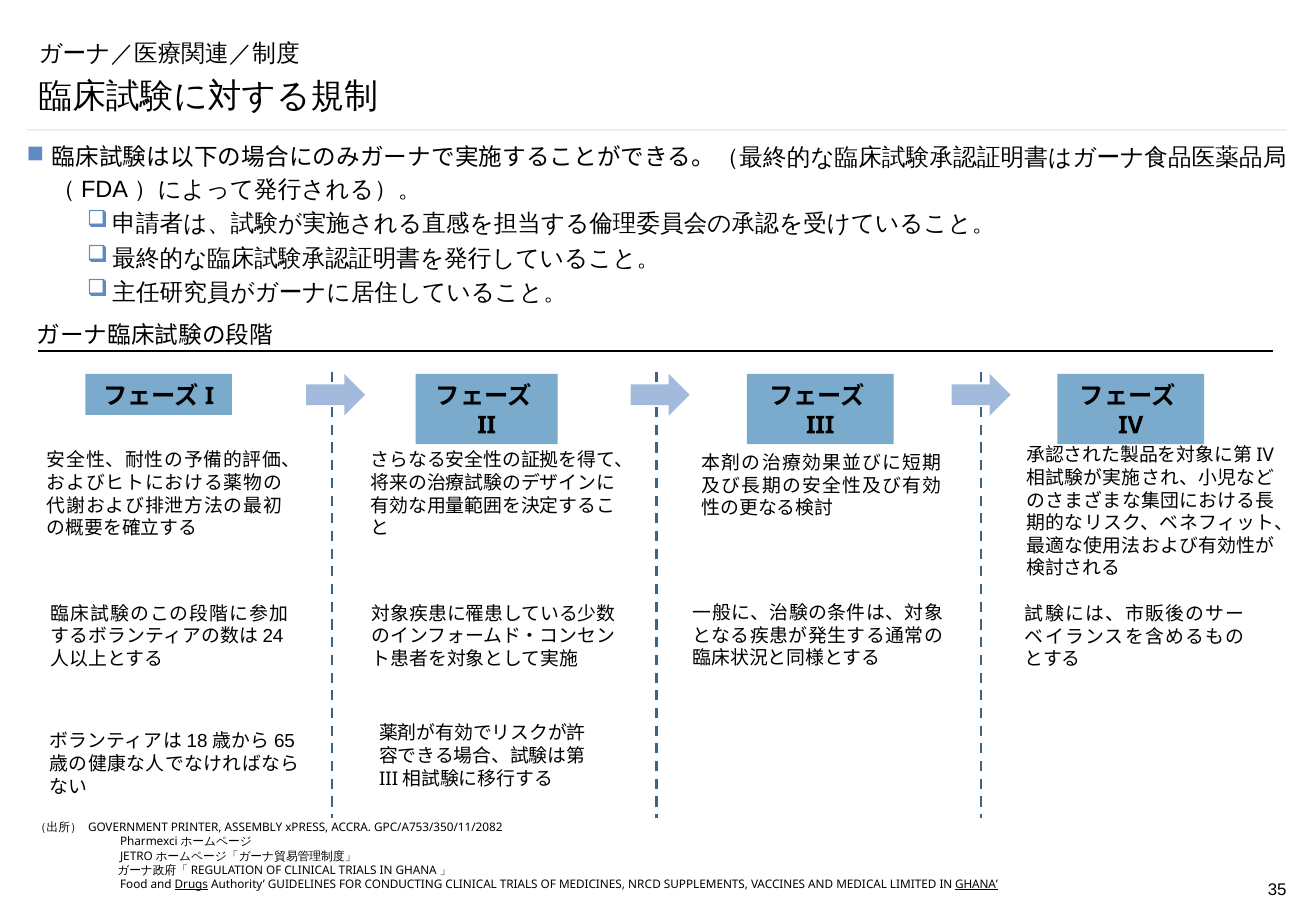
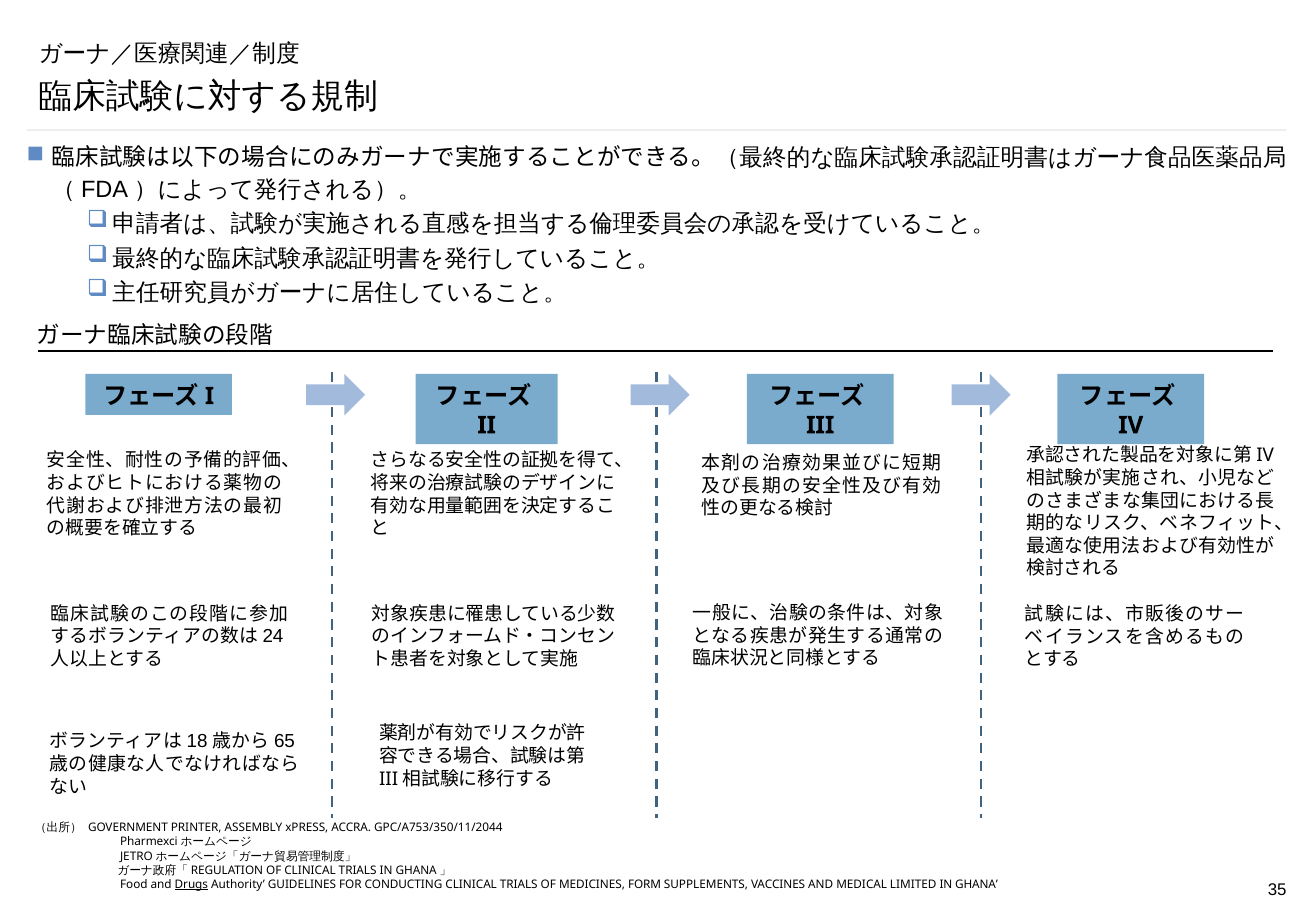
GPC/A753/350/11/2082: GPC/A753/350/11/2082 -> GPC/A753/350/11/2044 (438, 828)
NRCD: NRCD -> FORM (645, 884)
GHANA underline: present -> none (977, 884)
